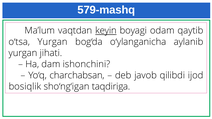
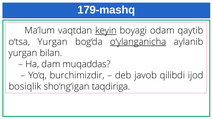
579-mashq: 579-mashq -> 179-mashq (106, 10)
o‘ylanganicha underline: none -> present (138, 42)
jihati: jihati -> bilan (51, 53)
ishonchini: ishonchini -> muqaddas (87, 64)
charchabsan: charchabsan -> burchimizdir (77, 76)
